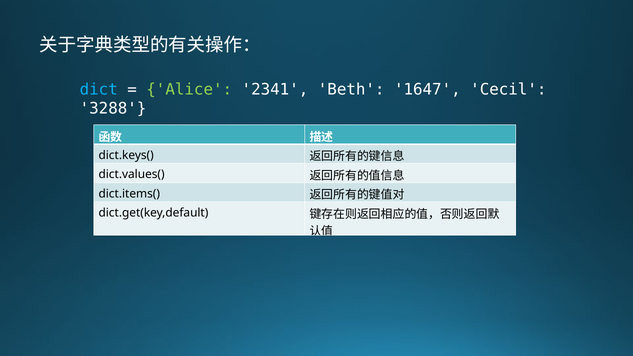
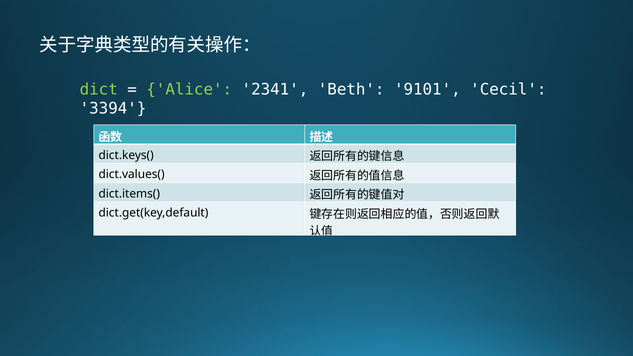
dict colour: light blue -> light green (99, 90)
1647: 1647 -> 9101 (427, 90)
3288: 3288 -> 3394 (113, 109)
